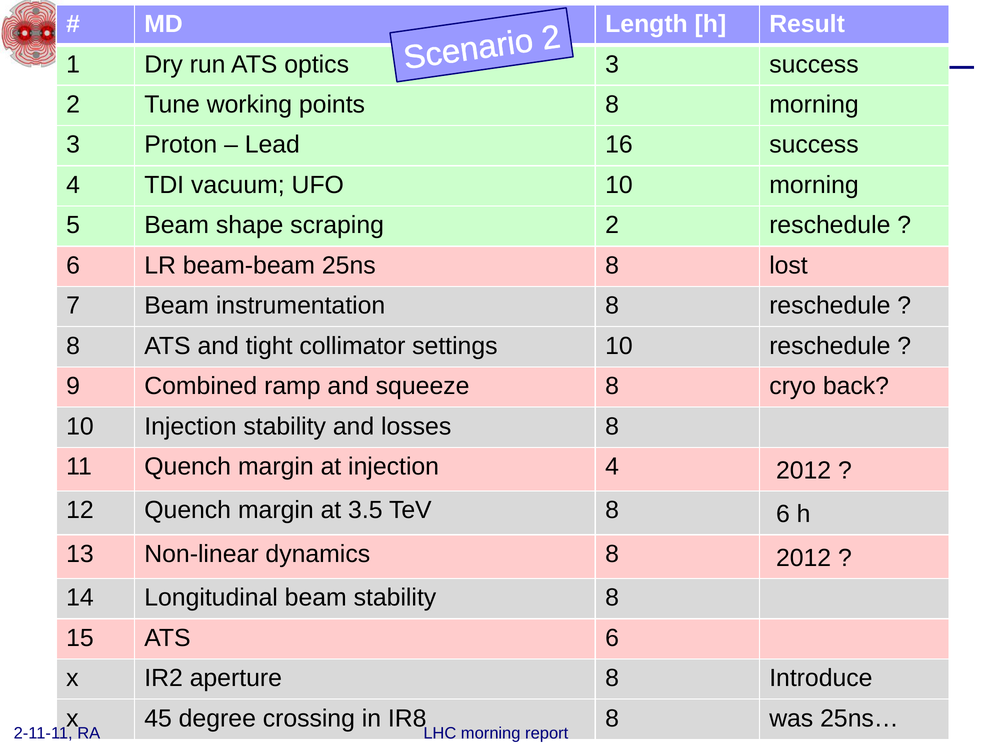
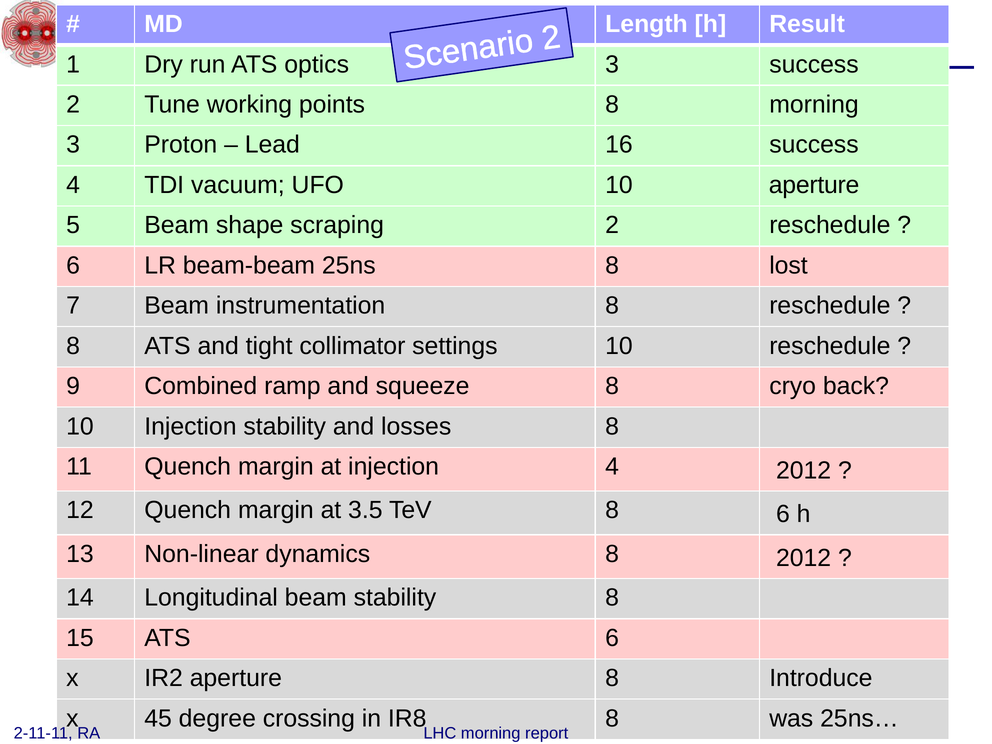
10 morning: morning -> aperture (814, 185)
